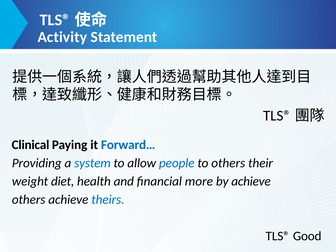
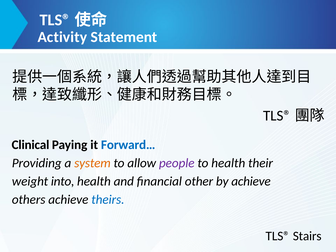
system colour: blue -> orange (92, 163)
people colour: blue -> purple (177, 163)
to others: others -> health (228, 163)
diet: diet -> into (63, 181)
more: more -> other (199, 181)
Good: Good -> Stairs (307, 236)
